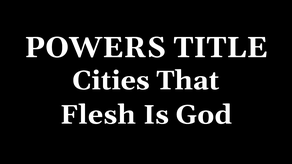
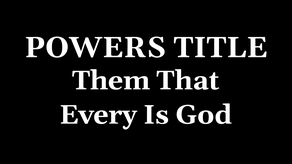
Cities: Cities -> Them (111, 81)
Flesh: Flesh -> Every (98, 115)
